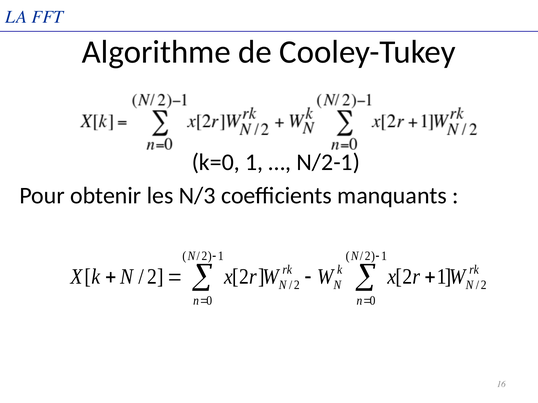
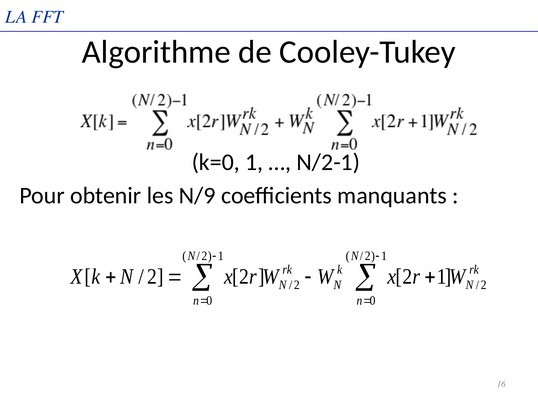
N/3: N/3 -> N/9 (197, 196)
